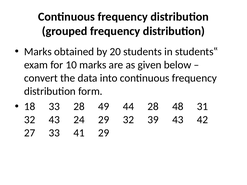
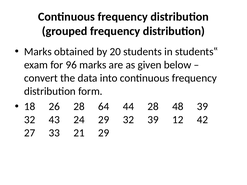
10: 10 -> 96 (71, 65)
18 33: 33 -> 26 (54, 107)
49: 49 -> 64 (104, 107)
48 31: 31 -> 39 (203, 107)
39 43: 43 -> 12 (178, 120)
41: 41 -> 21 (79, 133)
